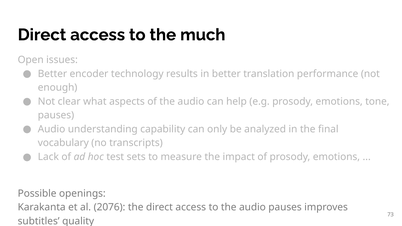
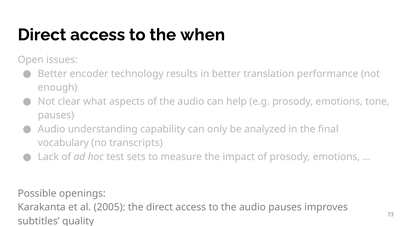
much: much -> when (203, 35)
2076: 2076 -> 2005 (110, 207)
